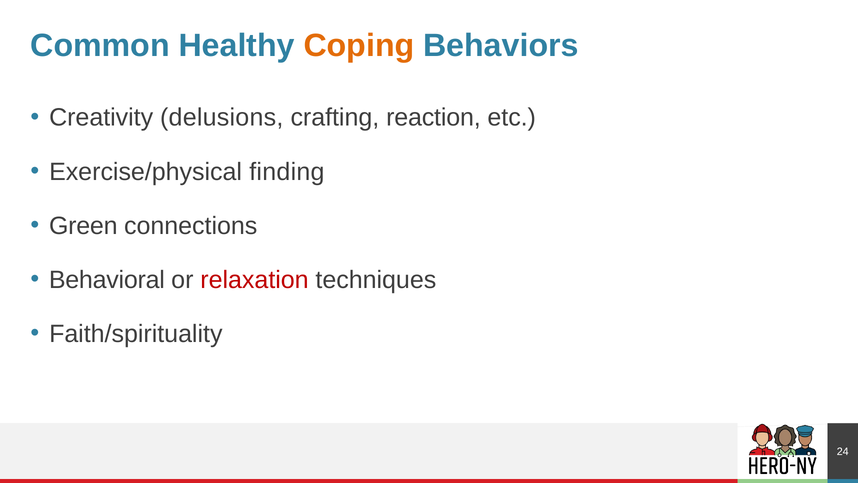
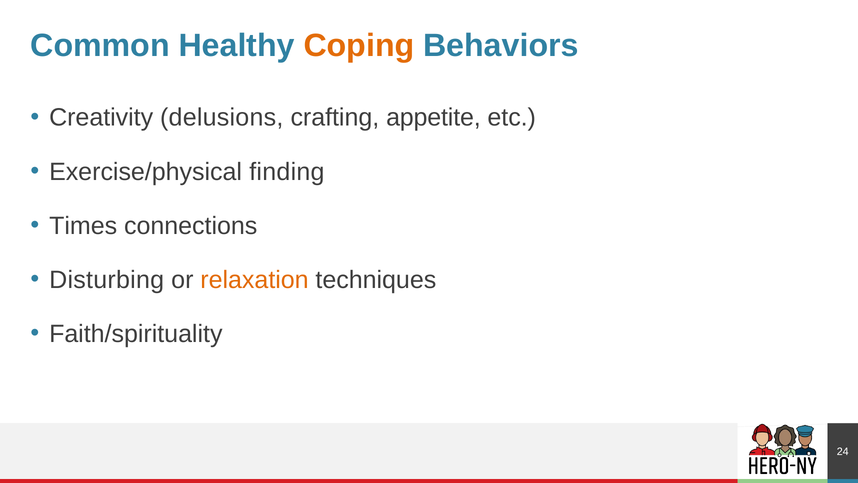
reaction: reaction -> appetite (433, 118)
Green: Green -> Times (83, 226)
Behavioral: Behavioral -> Disturbing (107, 280)
relaxation colour: red -> orange (254, 280)
